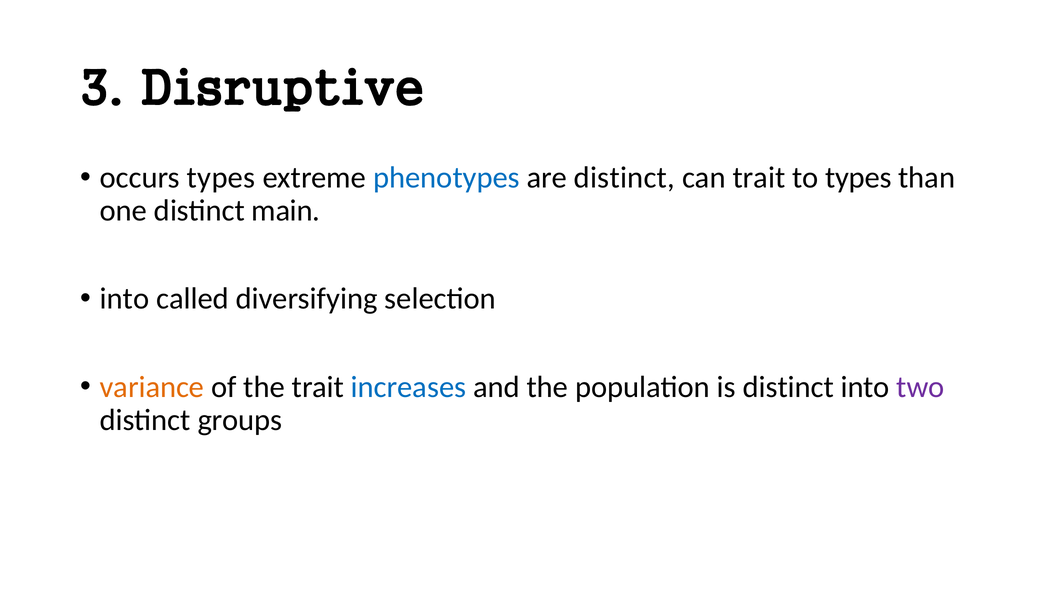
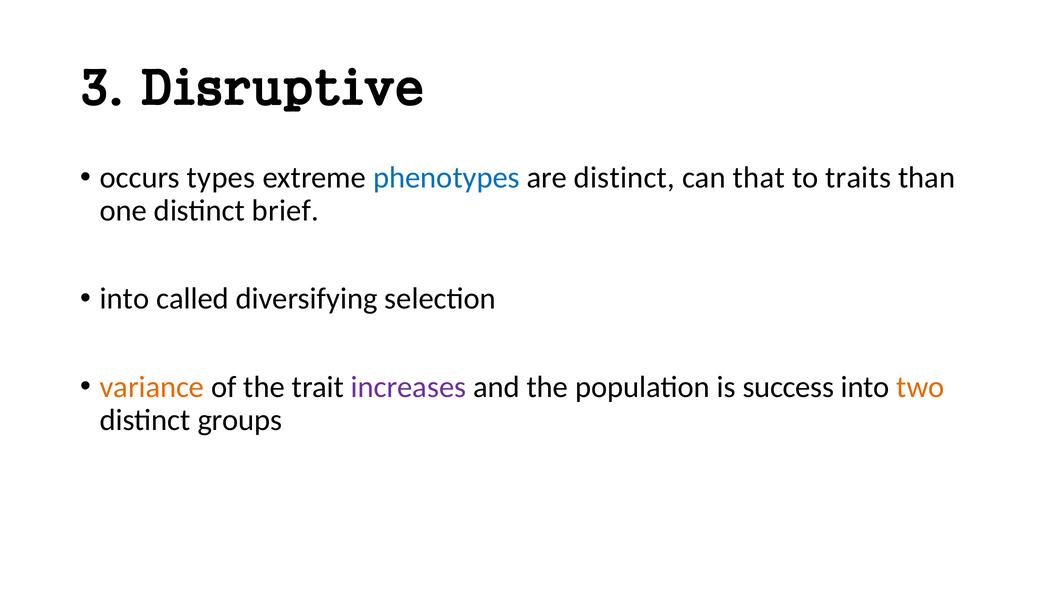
can trait: trait -> that (759, 178)
to types: types -> traits (858, 178)
main: main -> brief (285, 211)
increases colour: blue -> purple (409, 387)
is distinct: distinct -> success (788, 387)
two colour: purple -> orange (920, 387)
